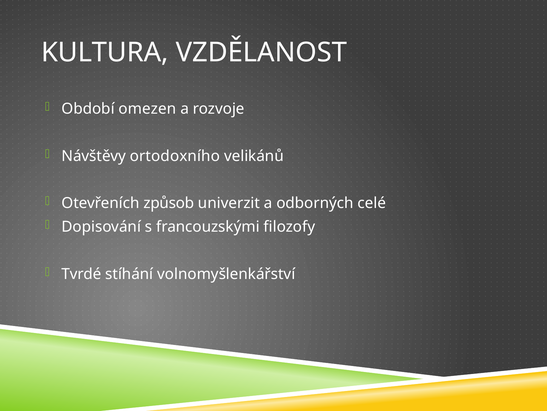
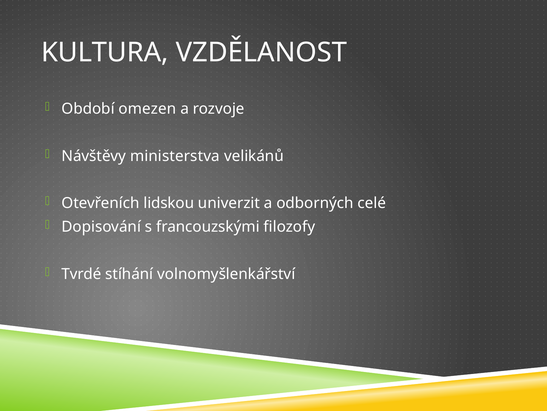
ortodoxního: ortodoxního -> ministerstva (175, 156)
způsob: způsob -> lidskou (169, 203)
